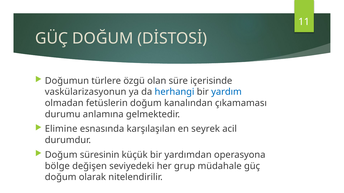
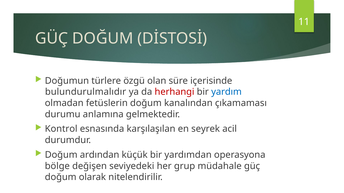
vaskülarizasyonun: vaskülarizasyonun -> bulundurulmalıdır (86, 92)
herhangi colour: blue -> red (174, 92)
Elimine: Elimine -> Kontrol (61, 129)
süresinin: süresinin -> ardından (100, 155)
